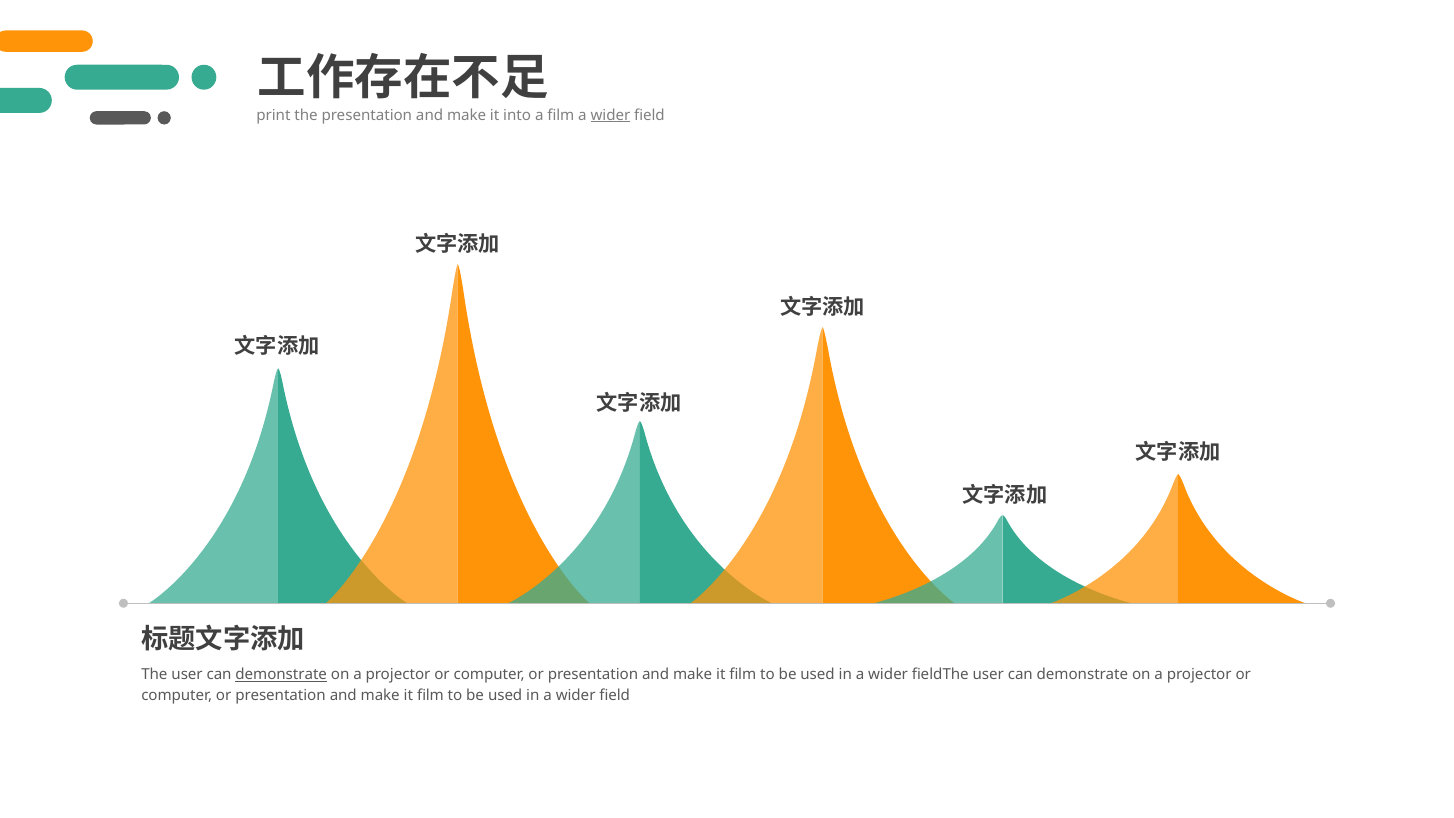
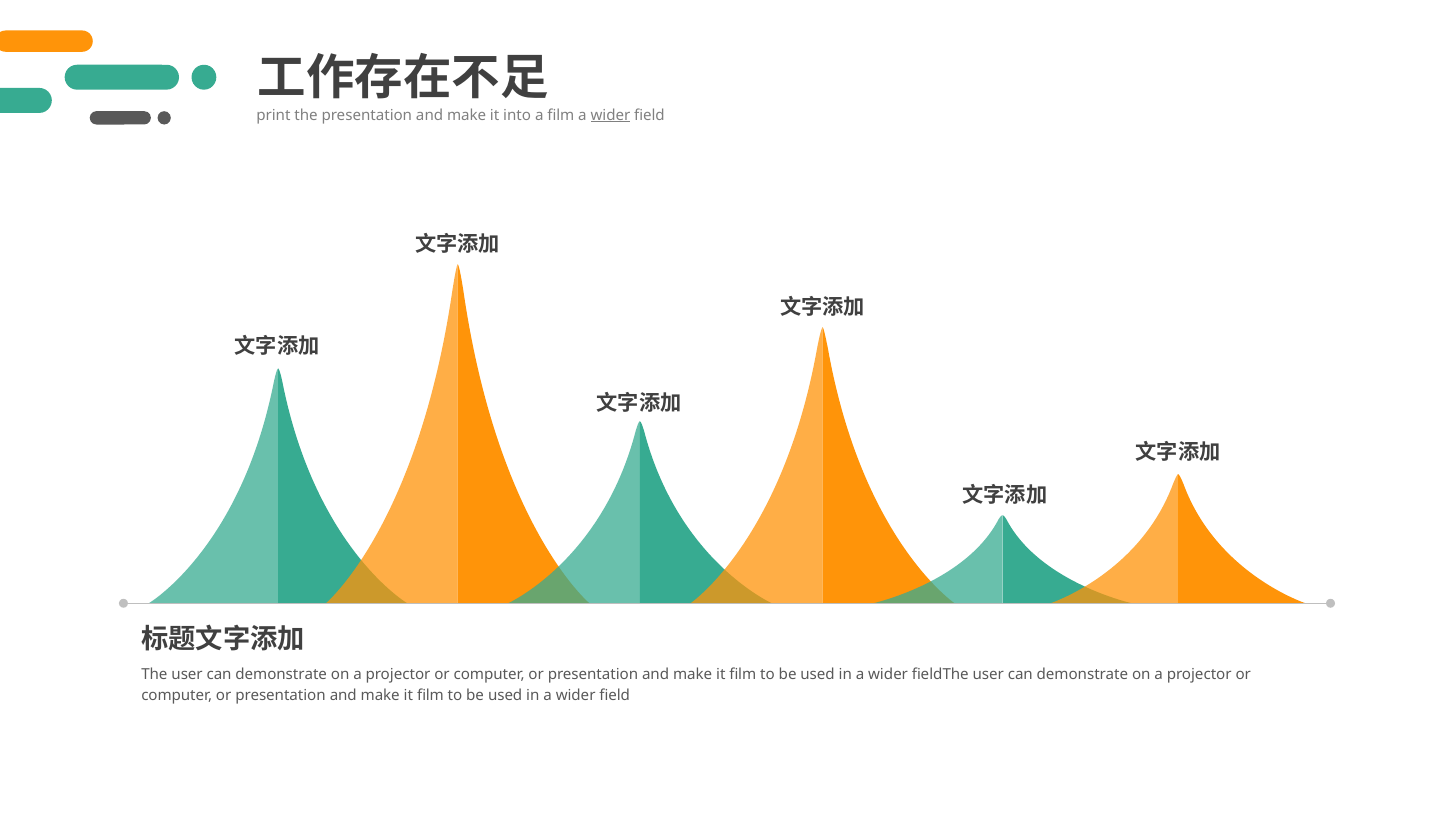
demonstrate underline: present -> none (281, 675)
